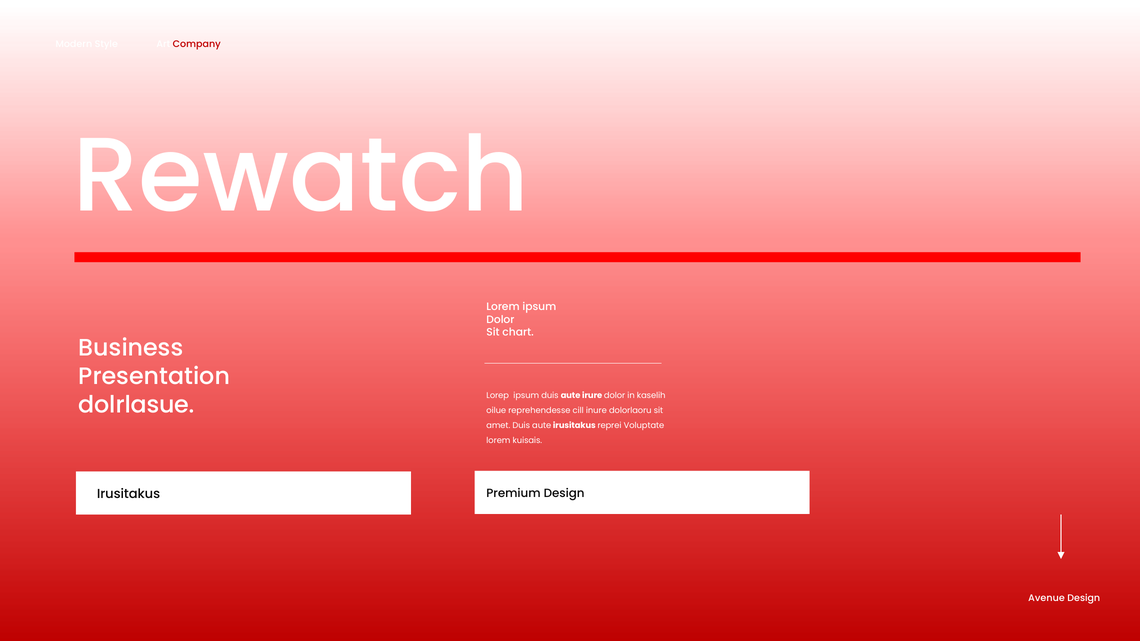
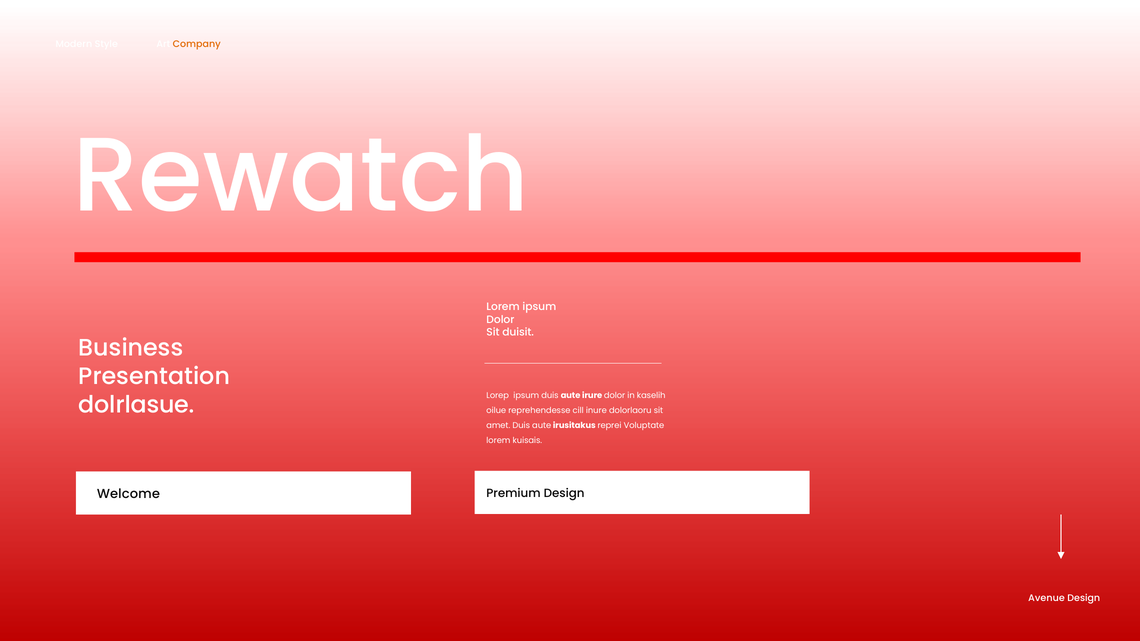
Company colour: red -> orange (197, 44)
chart: chart -> duisit (518, 333)
Irusitakus: Irusitakus -> Welcome (128, 494)
